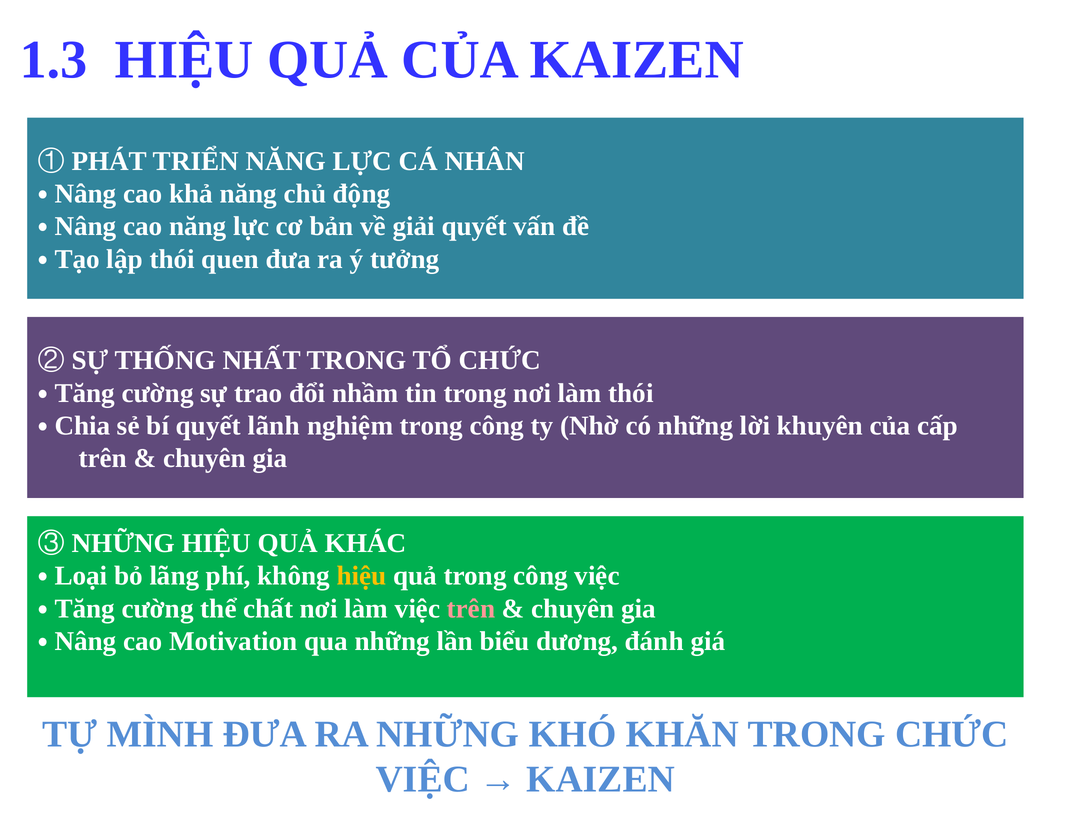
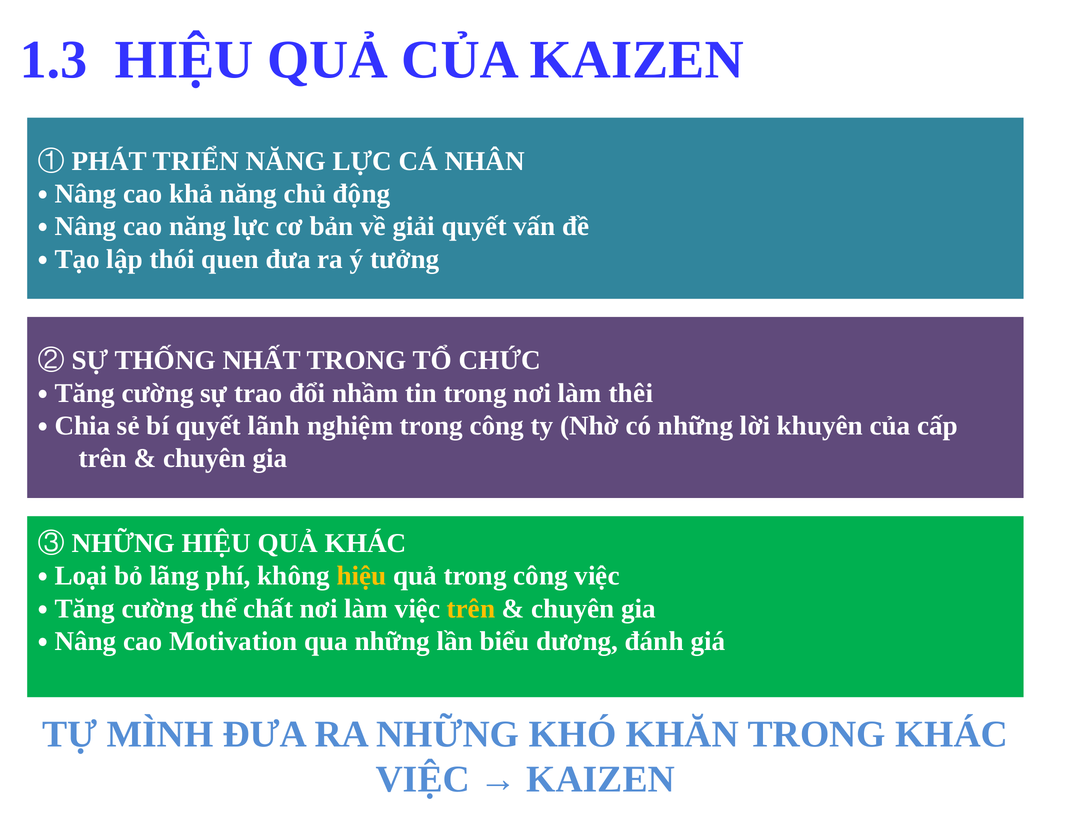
làm thói: thói -> thêi (631, 393)
trên colour: pink -> yellow (471, 609)
TRONG CHỨC: CHỨC -> KHÁC (952, 734)
